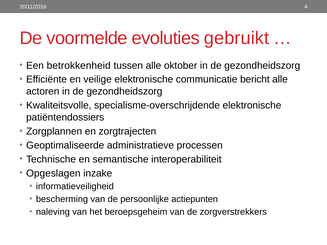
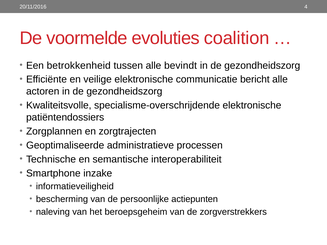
gebruikt: gebruikt -> coalition (237, 38)
oktober: oktober -> bevindt (181, 66)
Opgeslagen: Opgeslagen -> Smartphone (53, 173)
